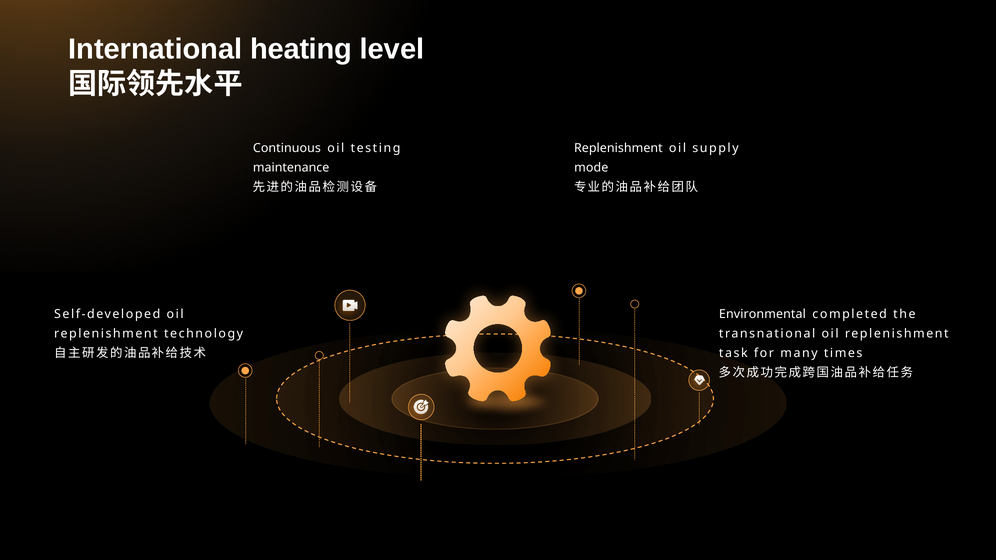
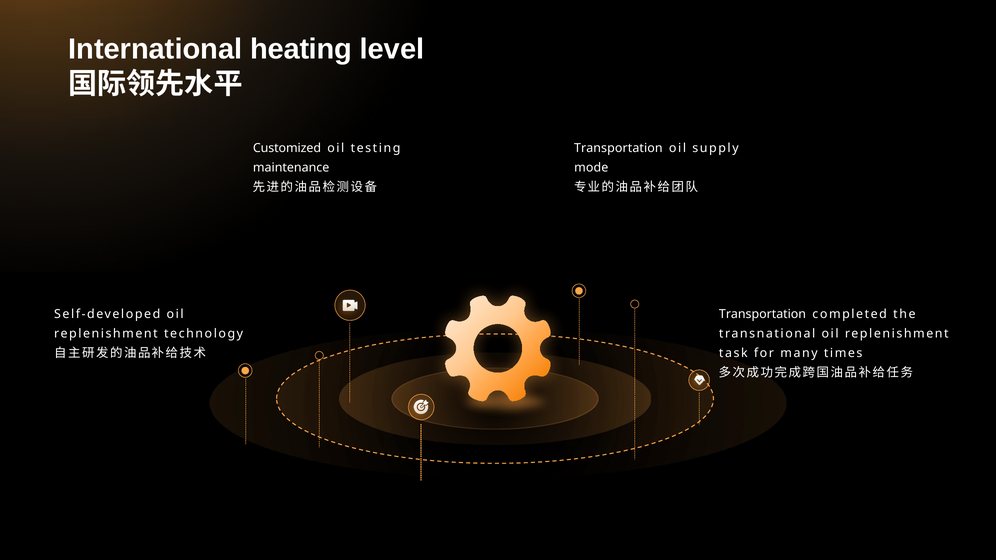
Continuous: Continuous -> Customized (287, 148)
Replenishment: Replenishment -> Transportation (618, 148)
Environmental: Environmental -> Transportation (763, 314)
